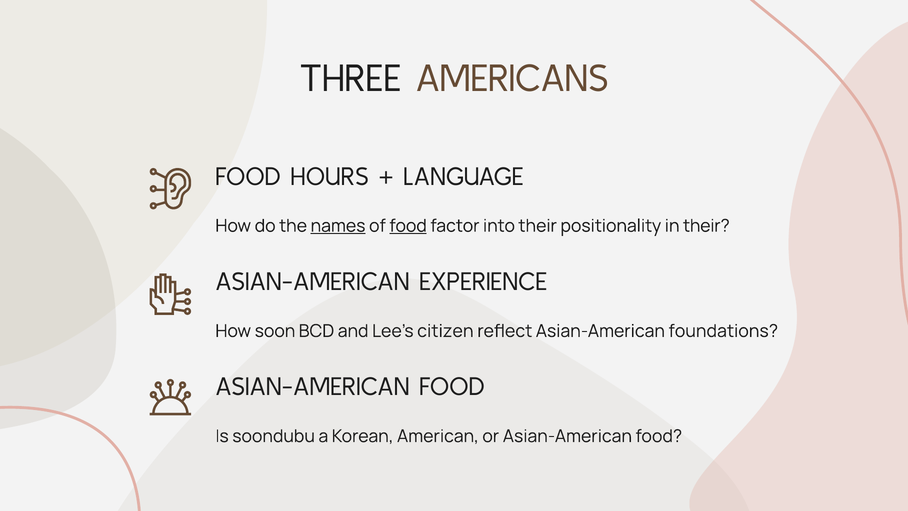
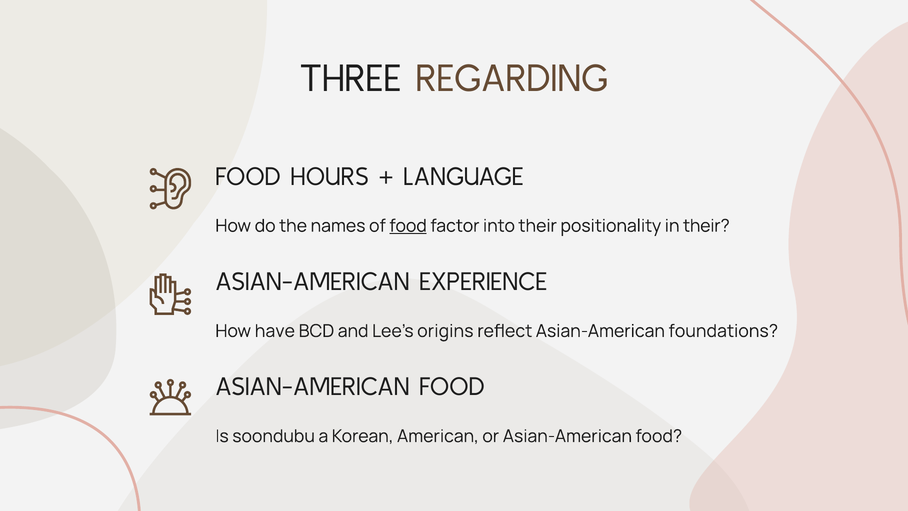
AMERICANS: AMERICANS -> REGARDING (512, 79)
names underline: present -> none (338, 226)
soon: soon -> have (275, 331)
citizen: citizen -> origins (445, 331)
